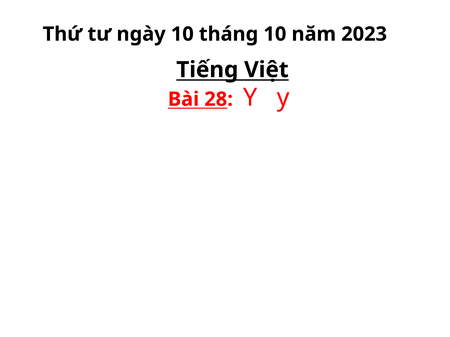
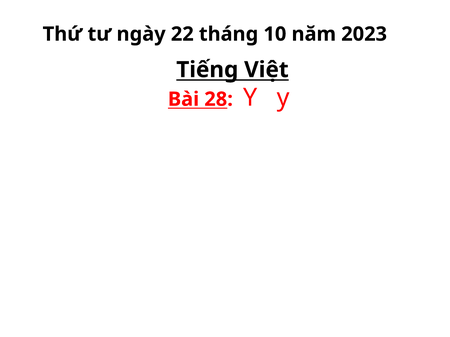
ngày 10: 10 -> 22 (182, 34)
